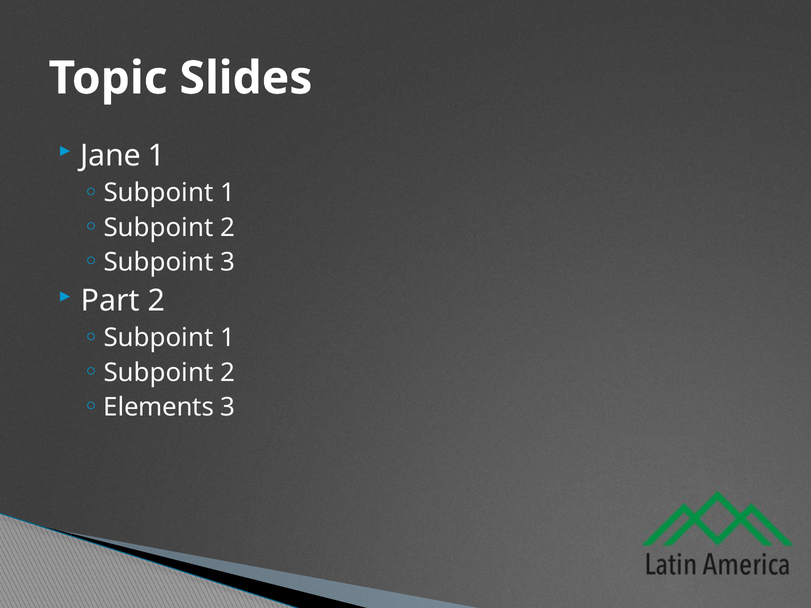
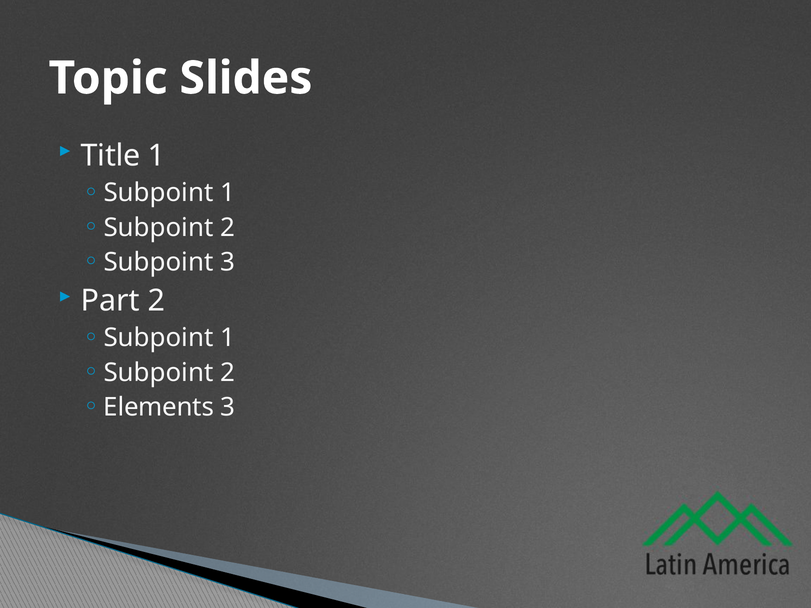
Jane: Jane -> Title (111, 156)
